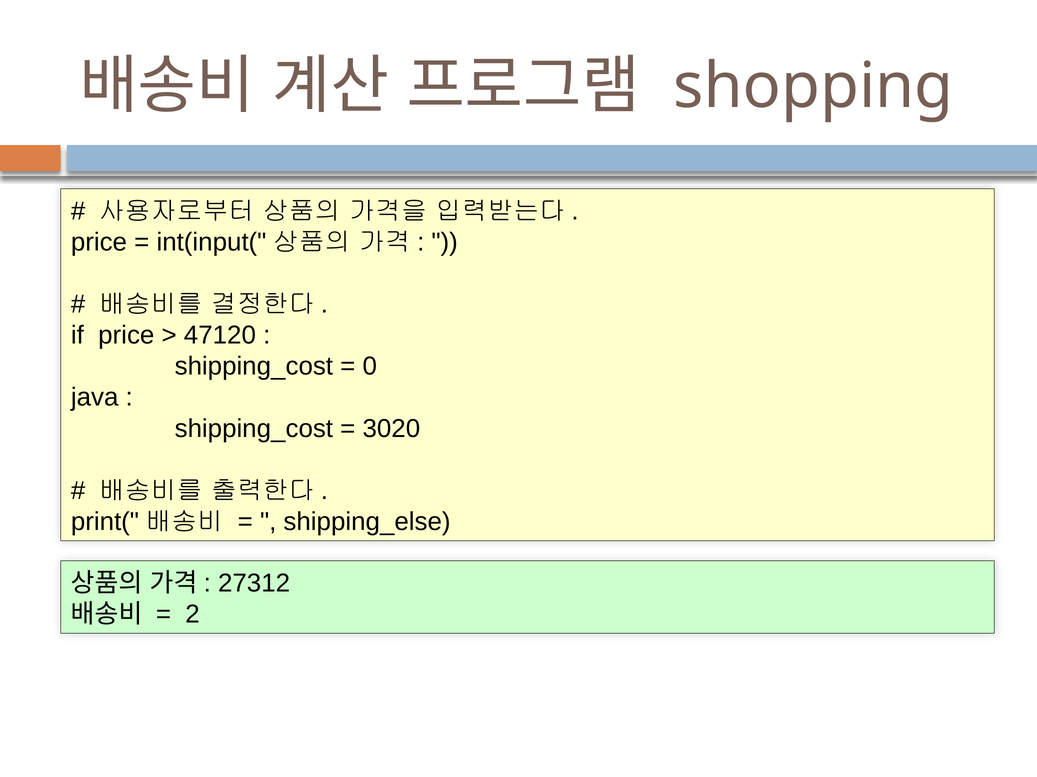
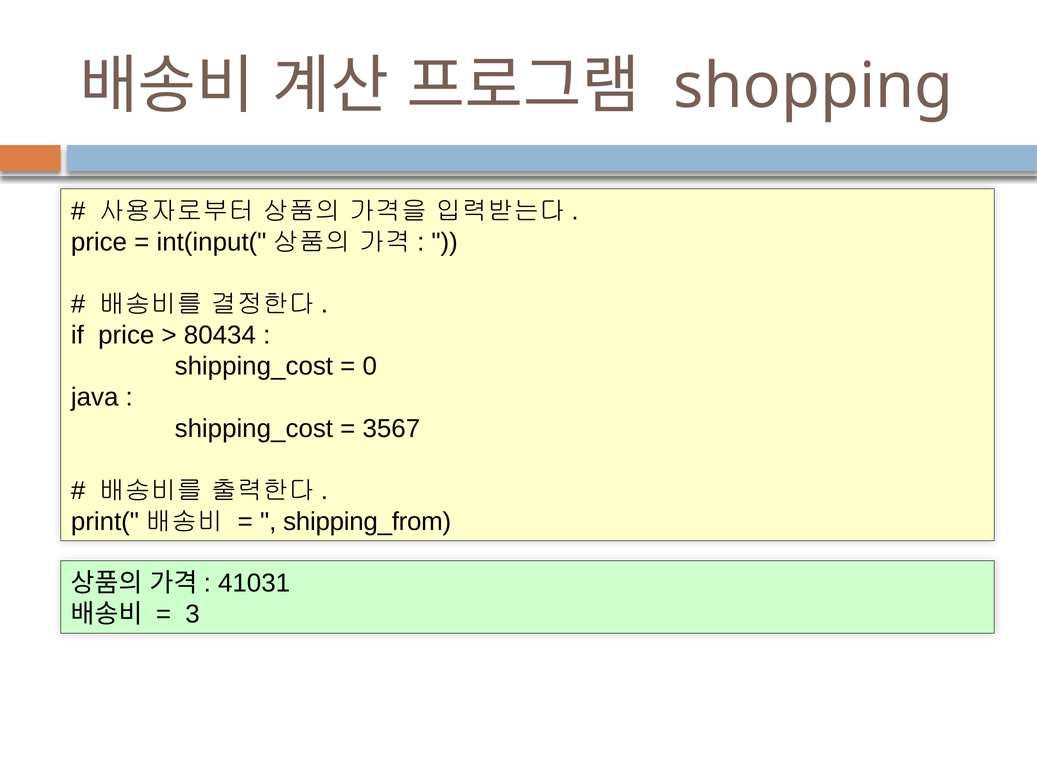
47120: 47120 -> 80434 (220, 336)
3020: 3020 -> 3567 (391, 429)
shipping_else: shipping_else -> shipping_from (367, 522)
27312: 27312 -> 41031 (254, 584)
2: 2 -> 3 (193, 615)
